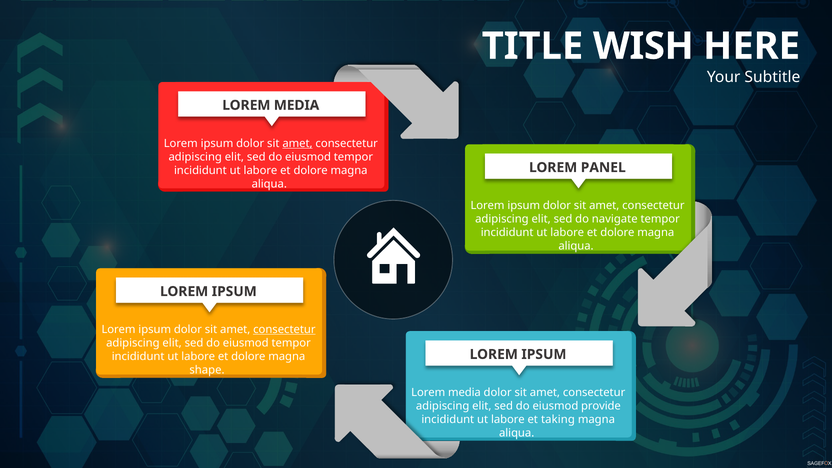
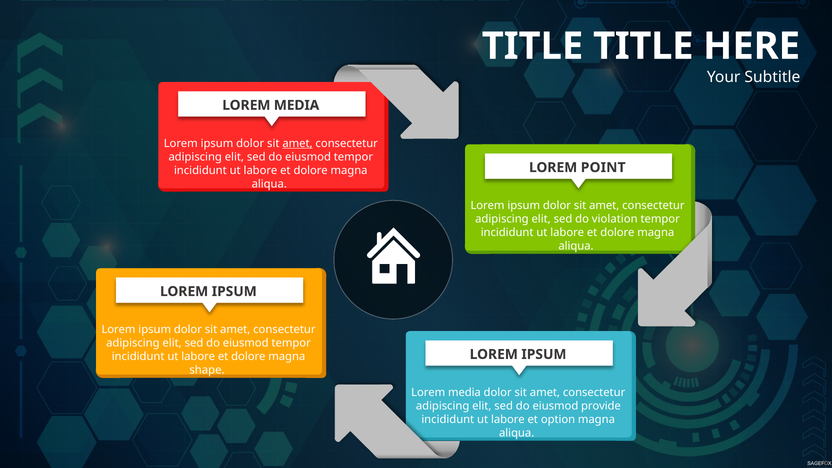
TITLE WISH: WISH -> TITLE (643, 46)
PANEL: PANEL -> POINT (603, 168)
navigate: navigate -> violation (615, 219)
consectetur underline: present -> none (284, 330)
taking: taking -> option (558, 420)
